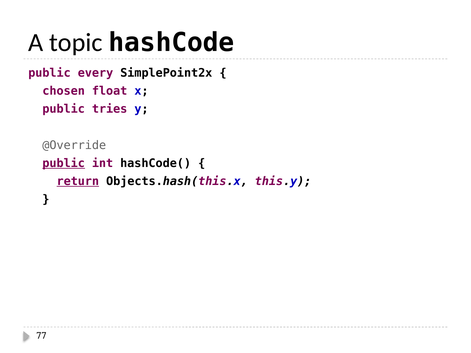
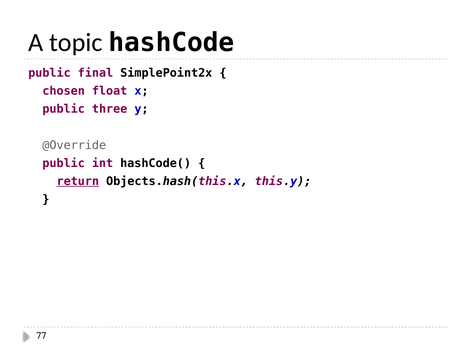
every: every -> final (95, 73)
tries: tries -> three (110, 109)
public underline: present -> none (64, 163)
